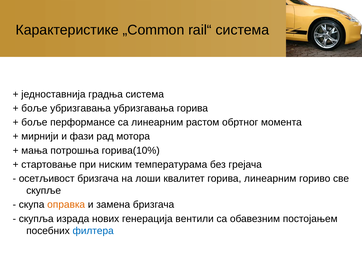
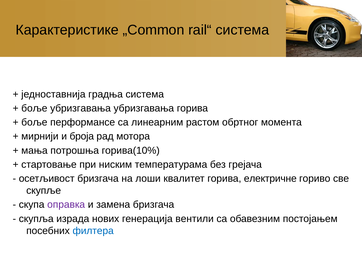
фази: фази -> броја (82, 137)
горива линеарним: линеарним -> електричне (270, 179)
оправка colour: orange -> purple (66, 205)
